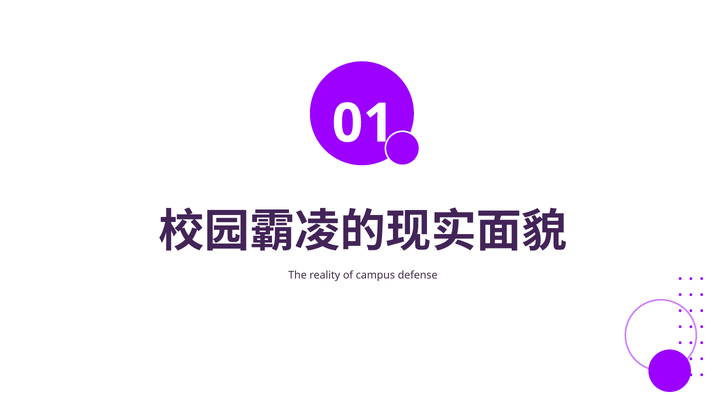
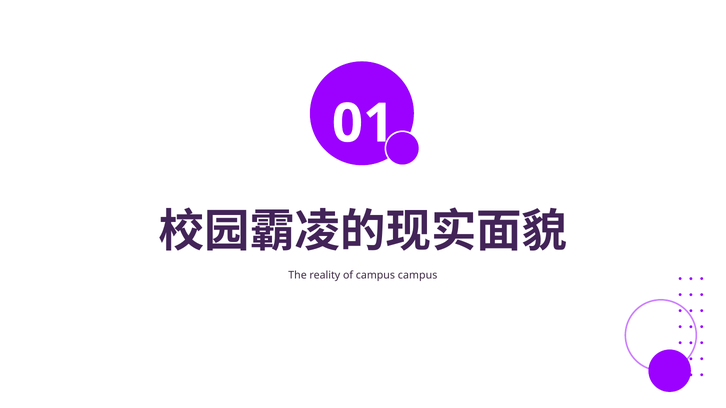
campus defense: defense -> campus (418, 276)
